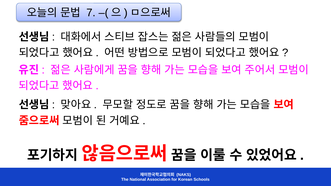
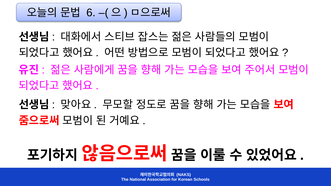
7: 7 -> 6 (91, 13)
